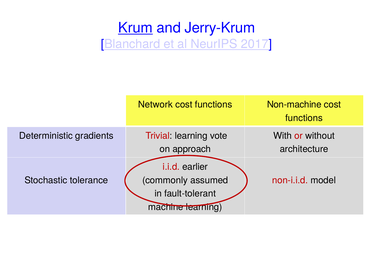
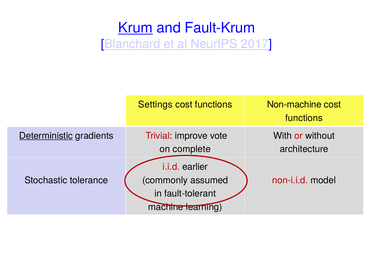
Jerry-Krum: Jerry-Krum -> Fault-Krum (220, 28)
Network: Network -> Settings (155, 105)
Deterministic underline: none -> present (46, 136)
Trivial learning: learning -> improve (191, 136)
approach: approach -> complete (192, 149)
